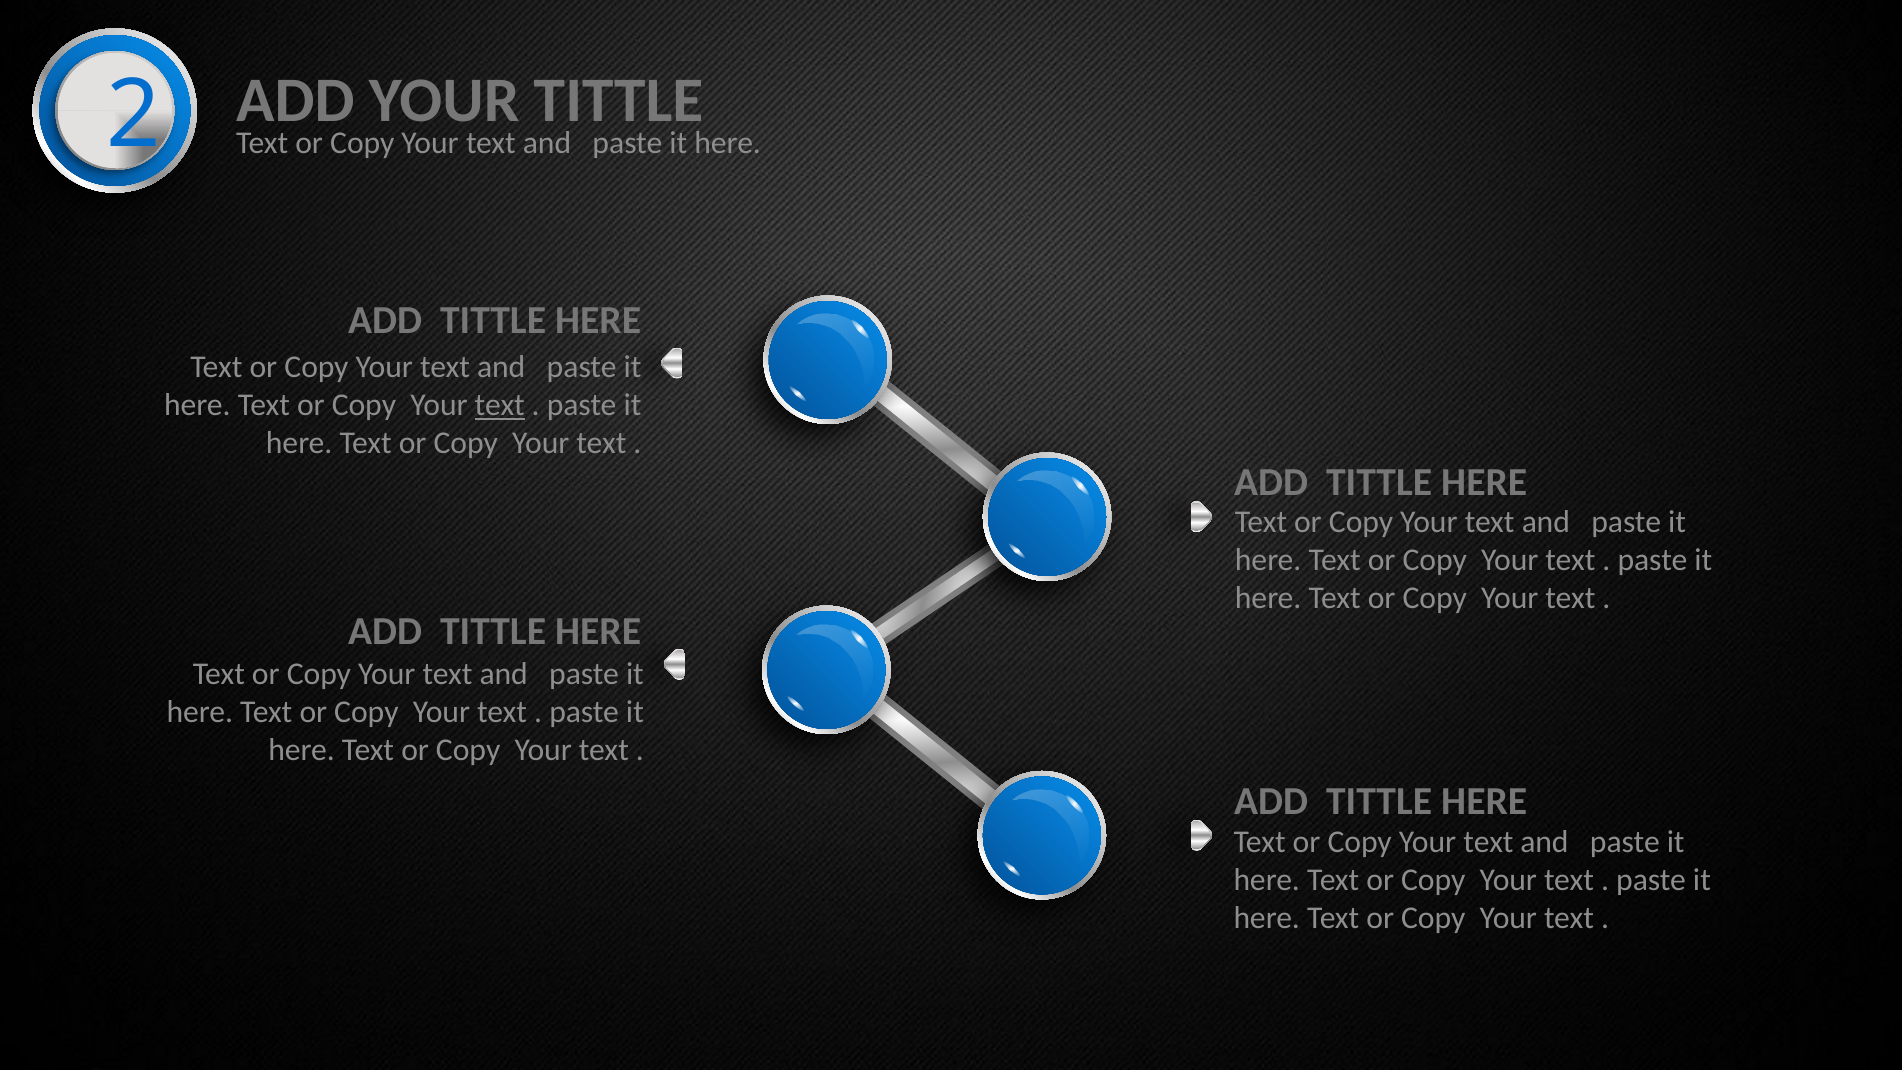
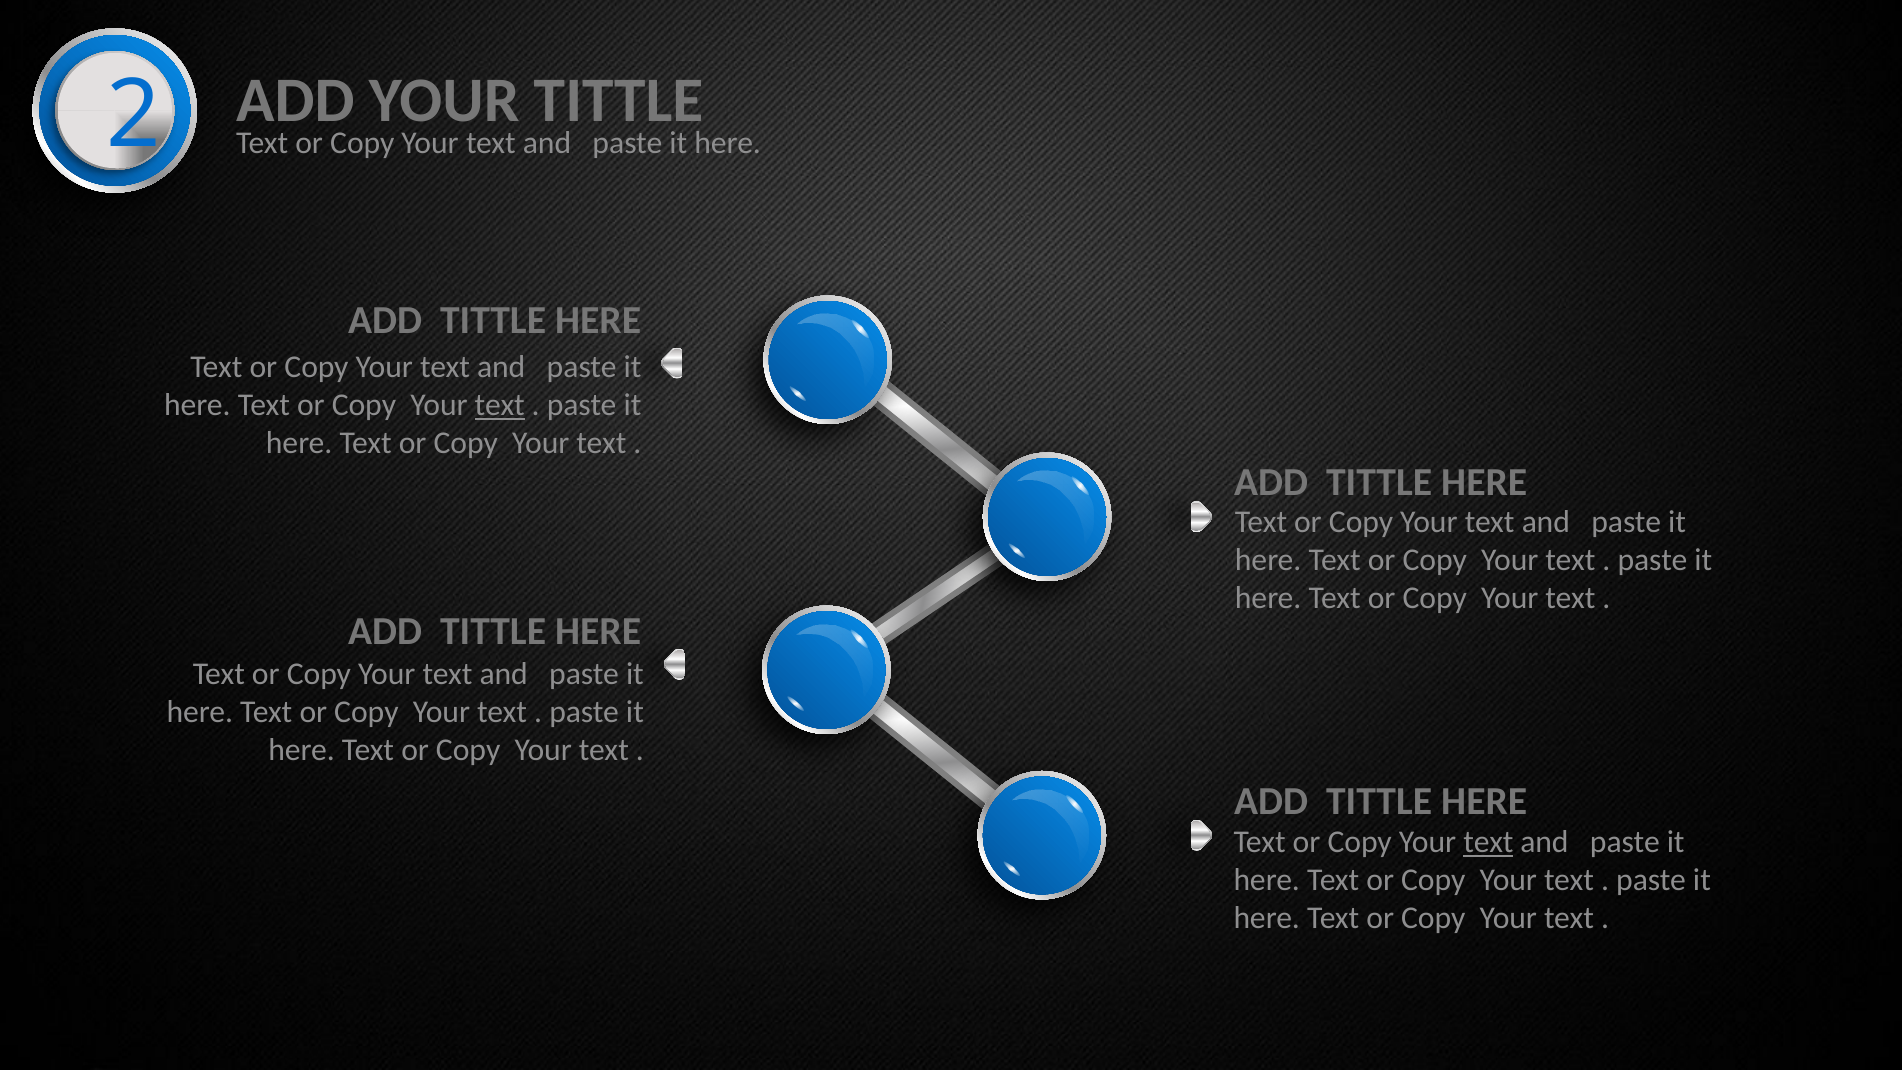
text underline: none -> present (1488, 842)
